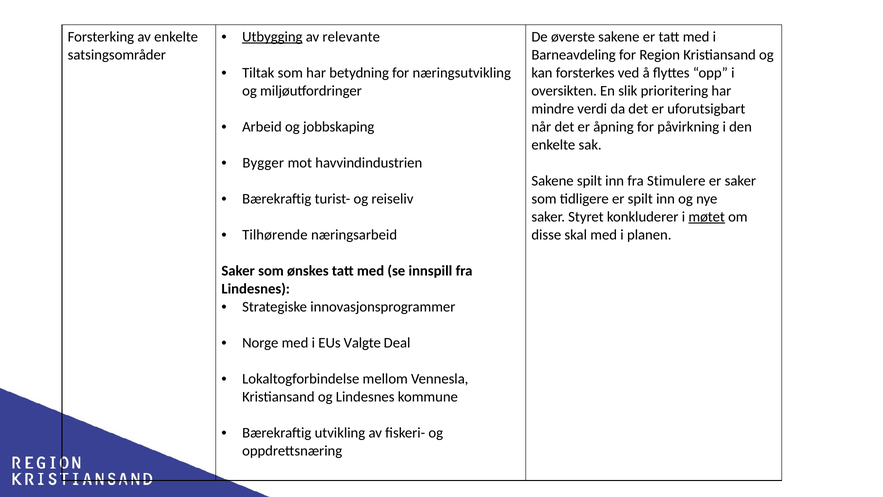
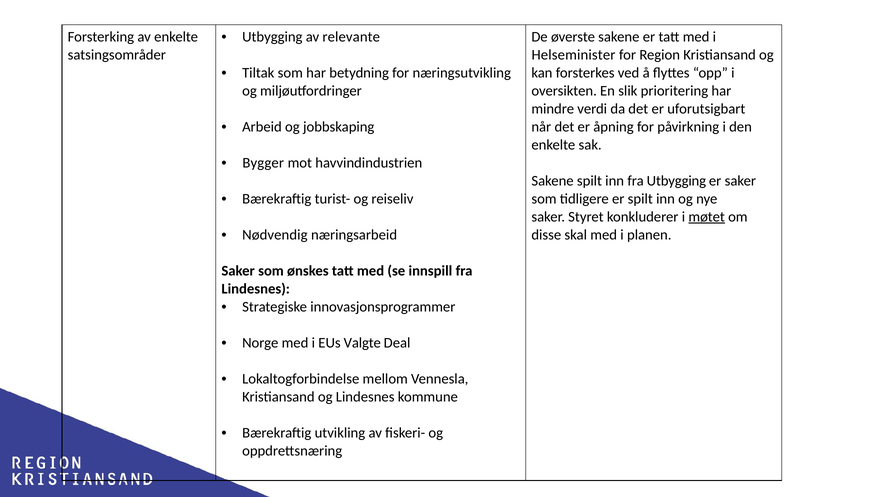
Utbygging underline: present -> none (272, 37)
Barneavdeling: Barneavdeling -> Helseminister (573, 55)
fra Stimulere: Stimulere -> Utbygging (676, 181)
Tilhørende: Tilhørende -> Nødvendig (275, 235)
